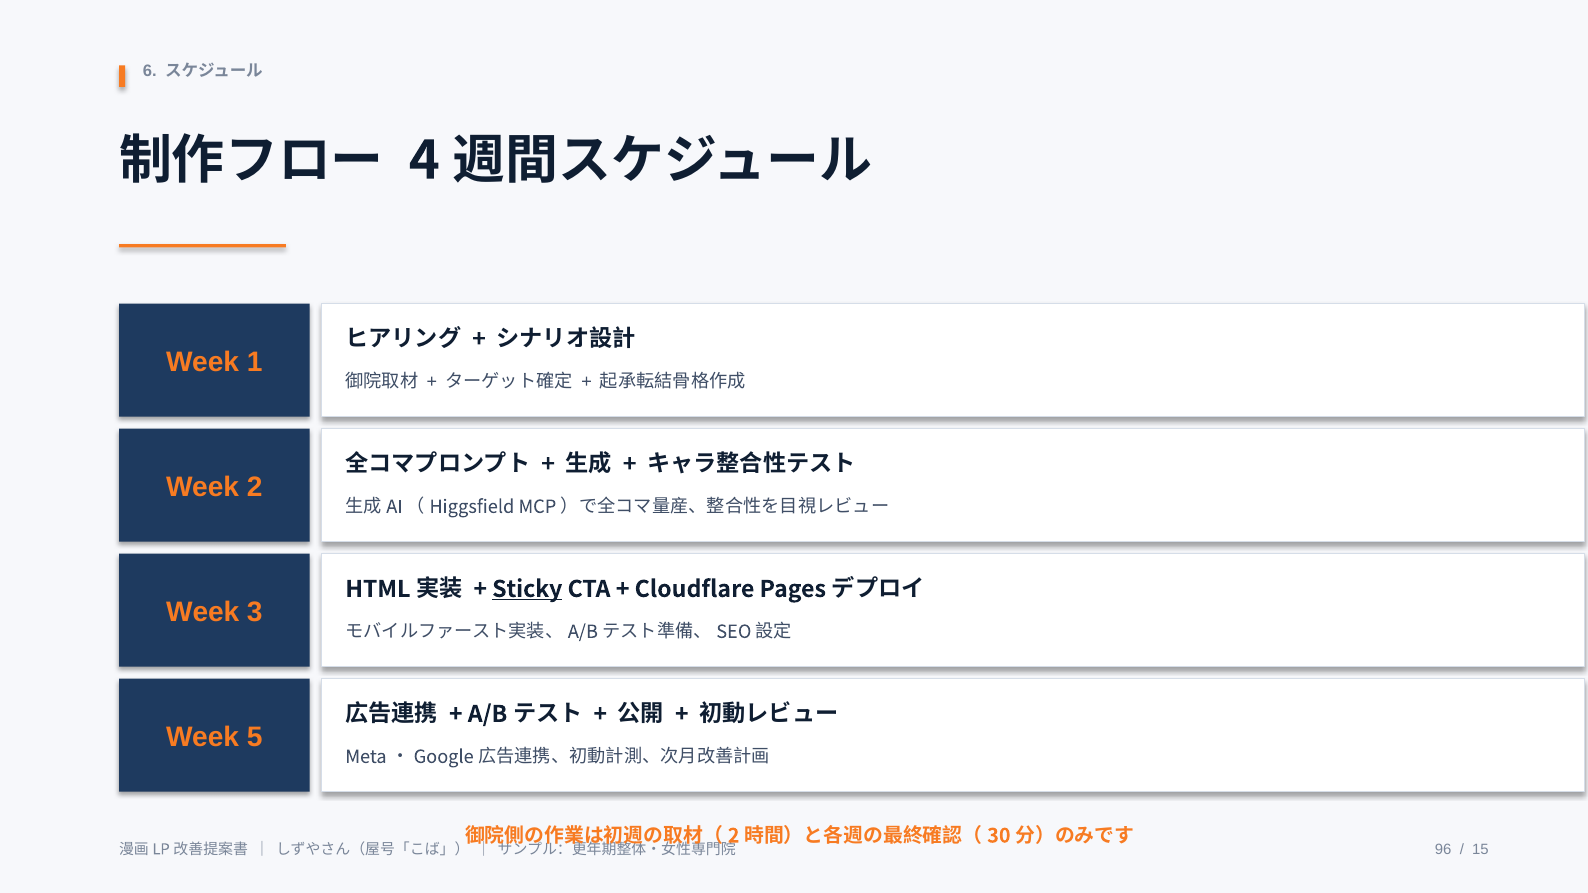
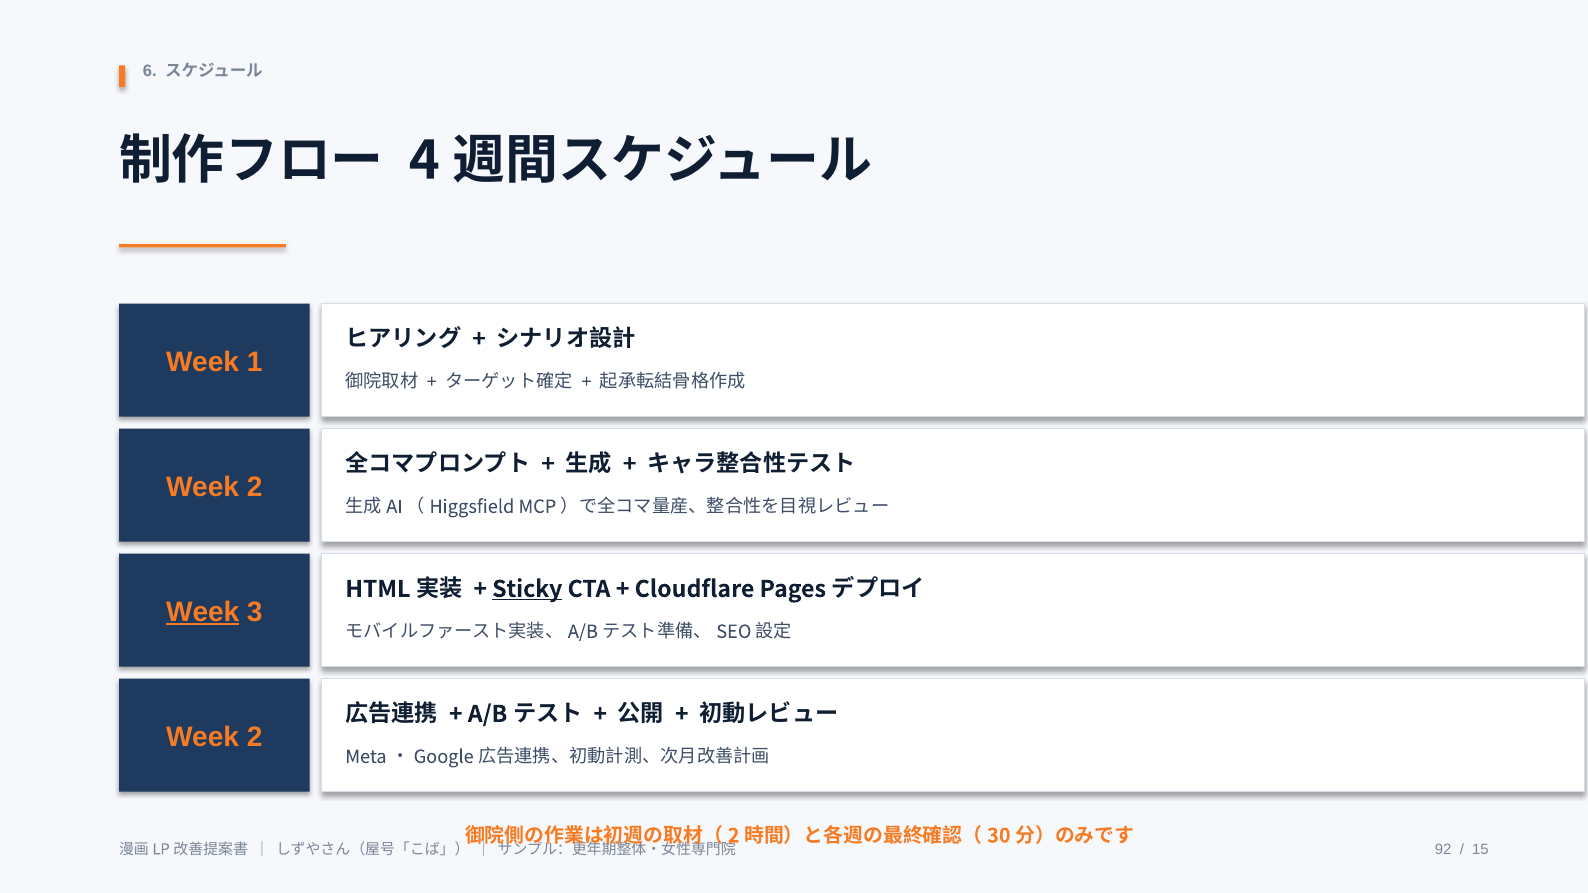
Week underline: none -> present (203, 612)
5: 5 -> 2 (255, 737)
96: 96 -> 92 (1443, 850)
